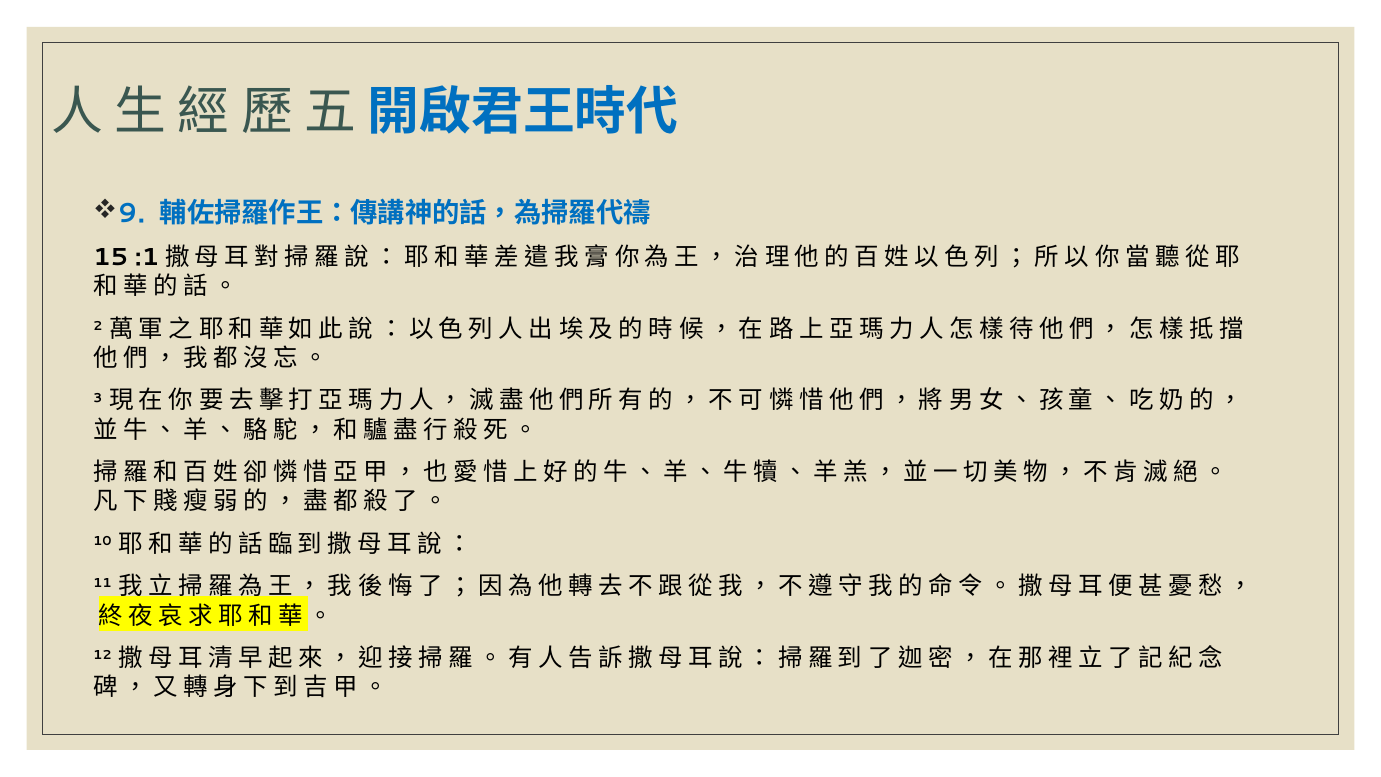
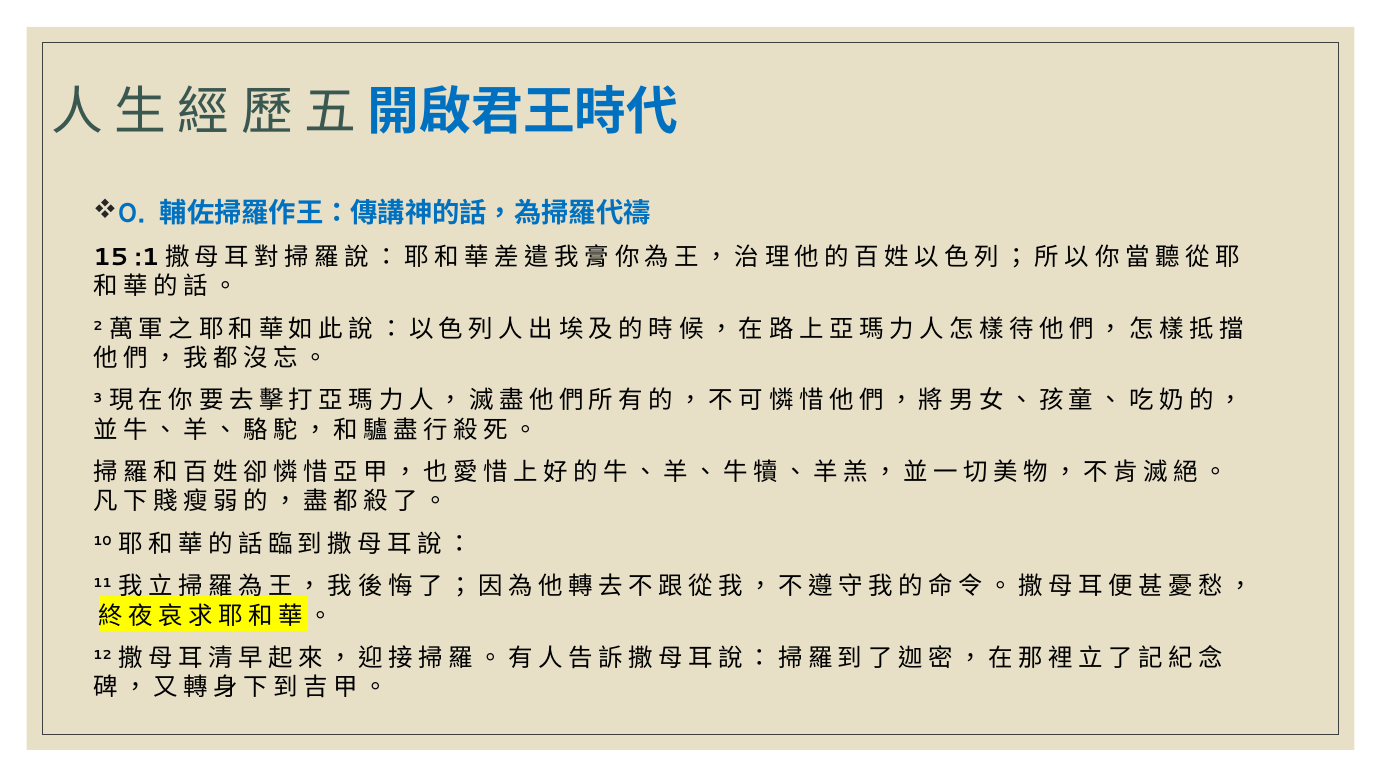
9: 9 -> 0 (132, 214)
